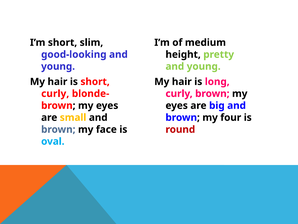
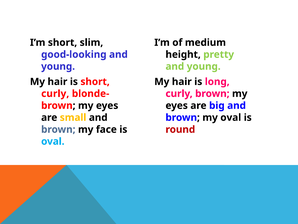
my four: four -> oval (231, 117)
